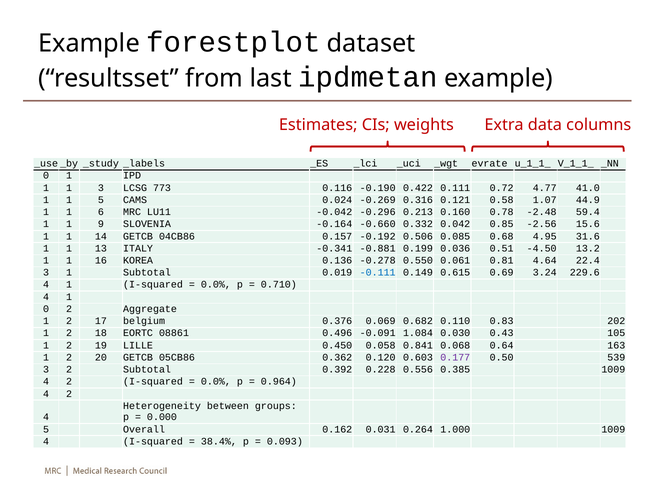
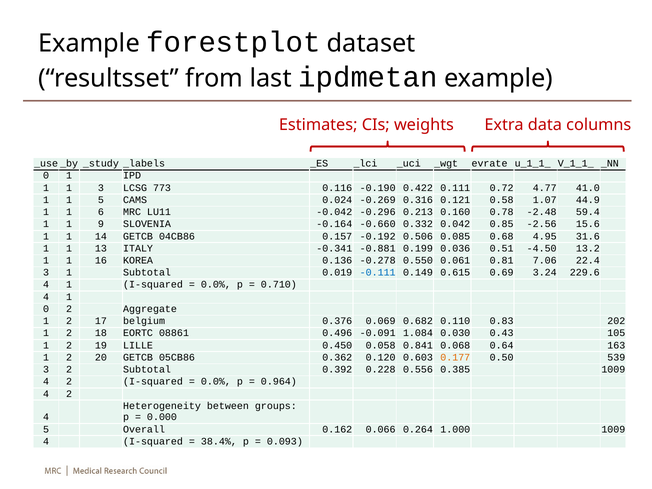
4.64: 4.64 -> 7.06 (545, 260)
0.177 colour: purple -> orange (455, 357)
0.031: 0.031 -> 0.066 (381, 429)
